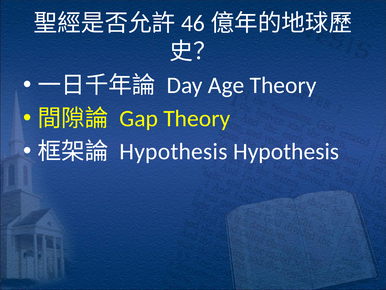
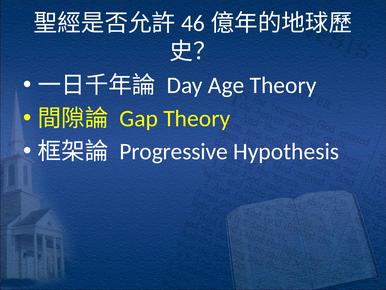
Hypothesis: Hypothesis -> Progressive (174, 151)
